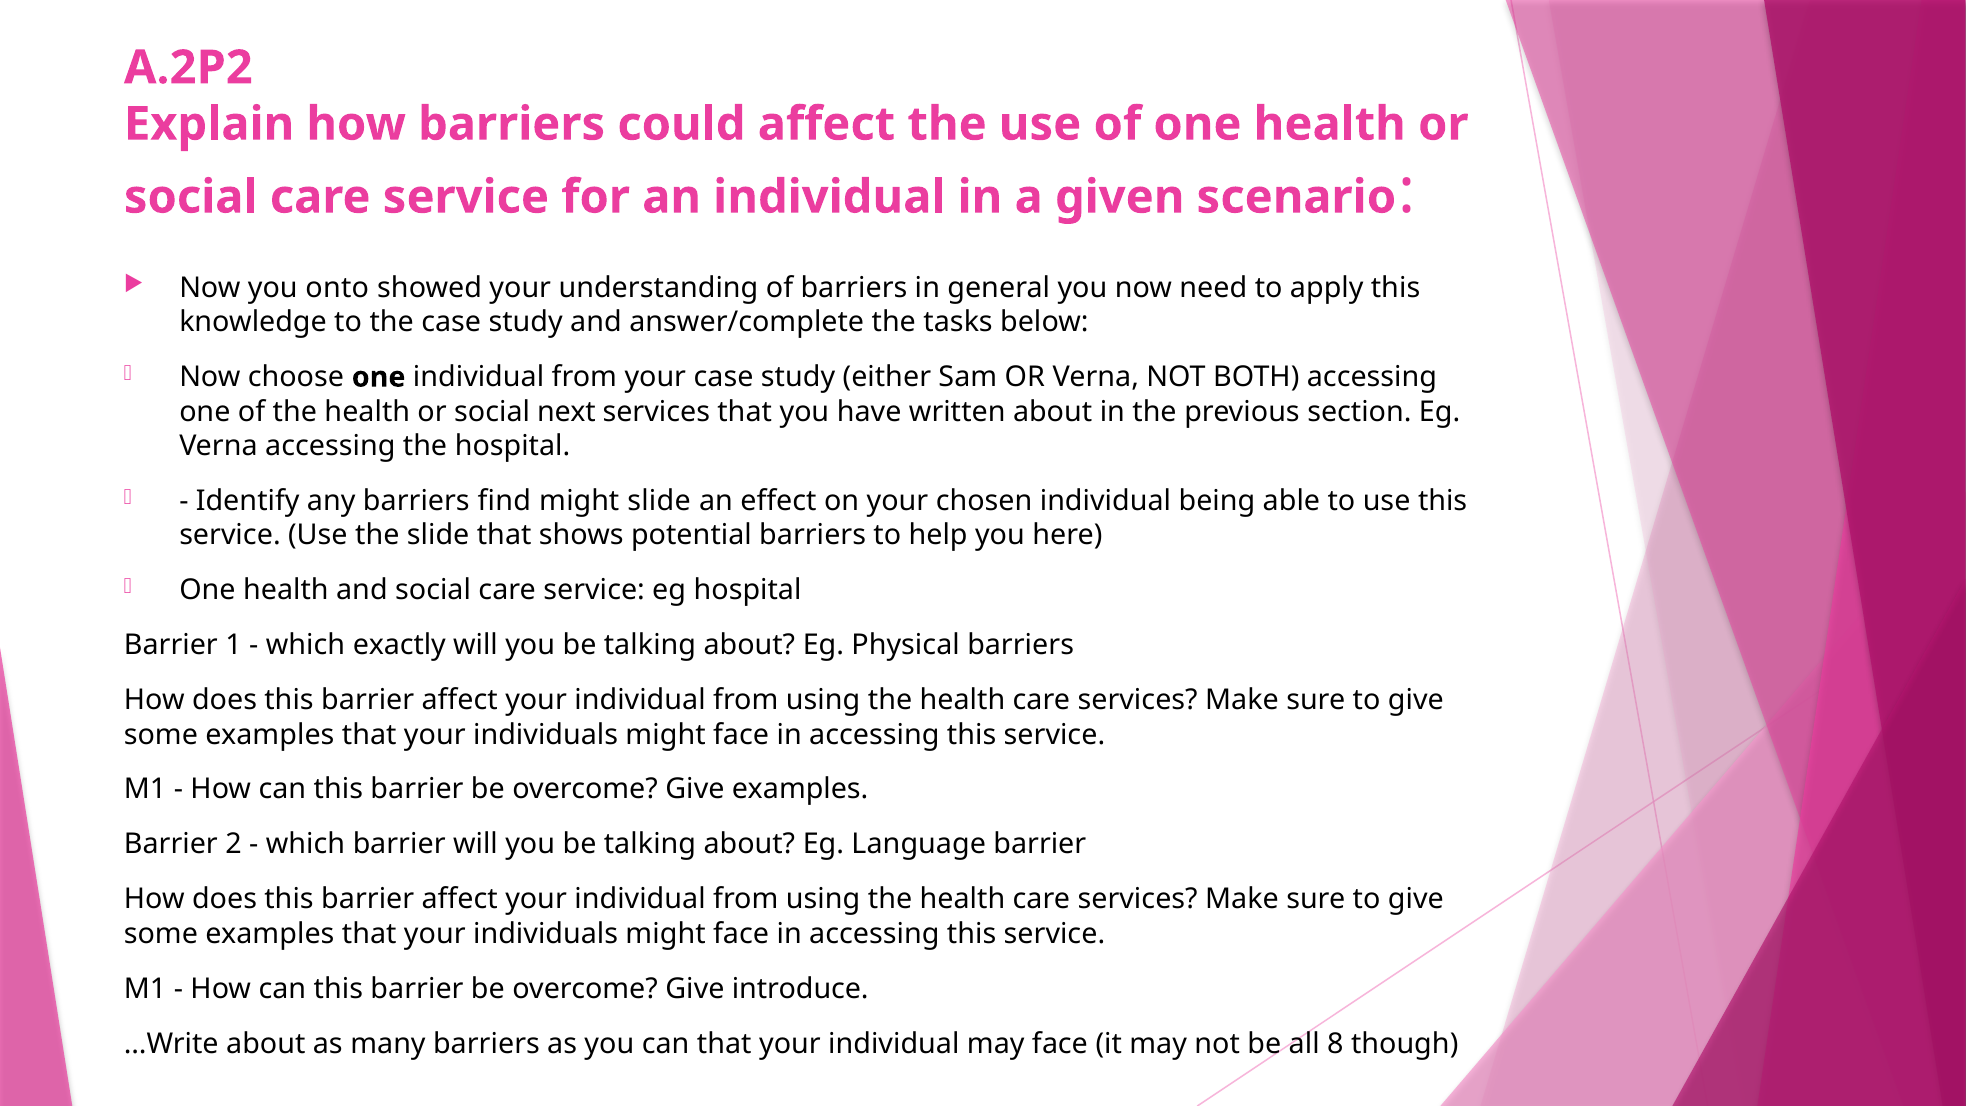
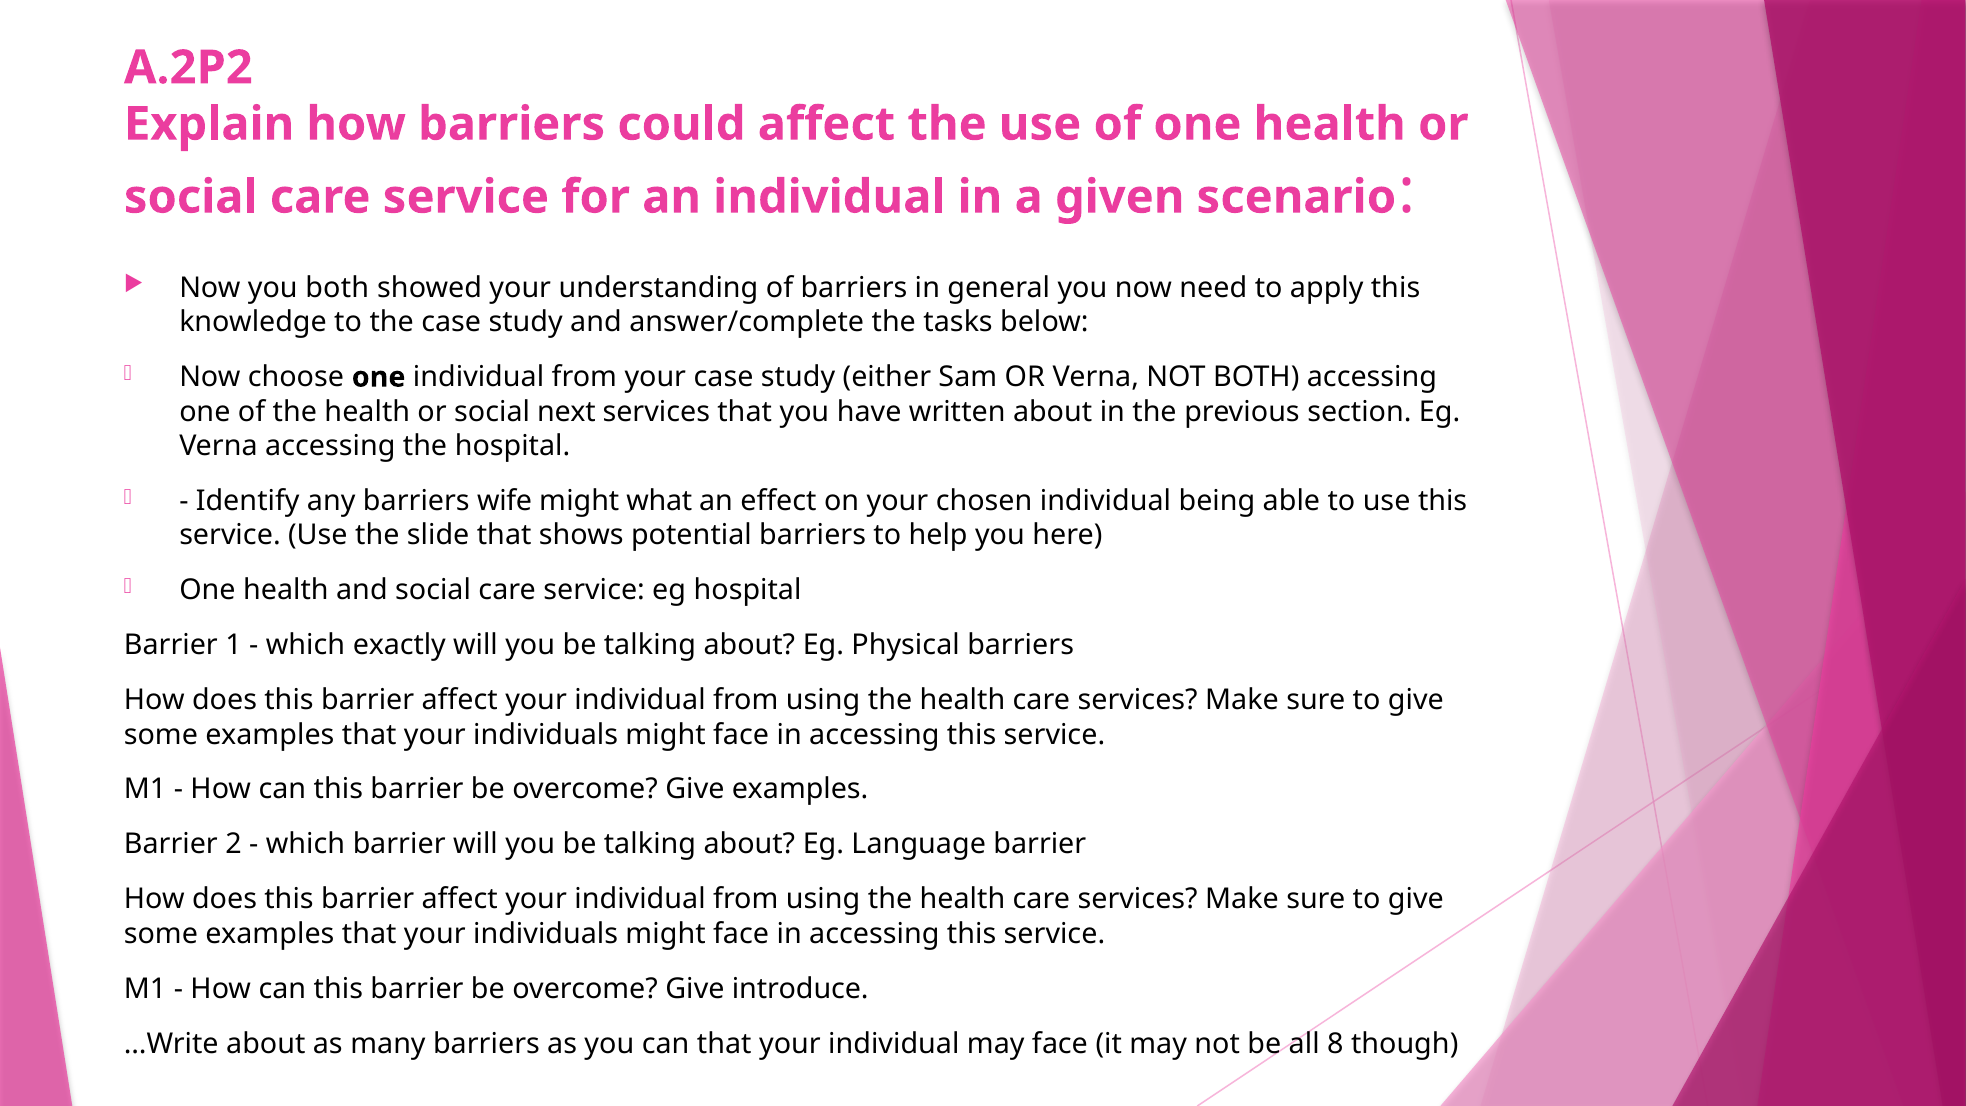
you onto: onto -> both (337, 288)
find: find -> wife (505, 501)
might slide: slide -> what (659, 501)
